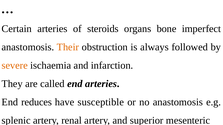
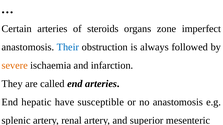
bone: bone -> zone (167, 29)
Their colour: orange -> blue (68, 47)
reduces: reduces -> hepatic (36, 102)
